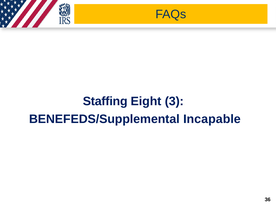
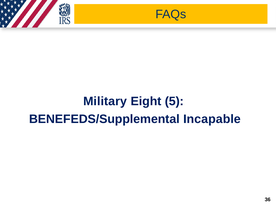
Staffing: Staffing -> Military (105, 101)
3: 3 -> 5 (174, 101)
